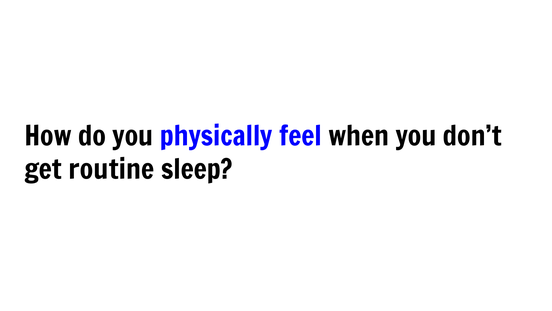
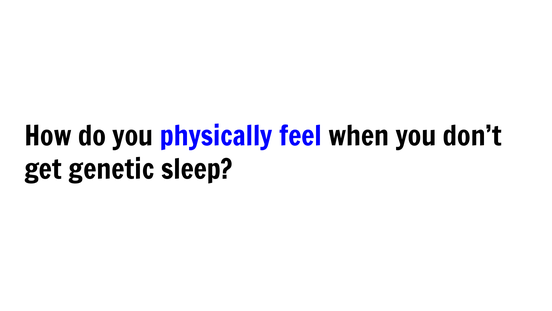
routine: routine -> genetic (111, 169)
